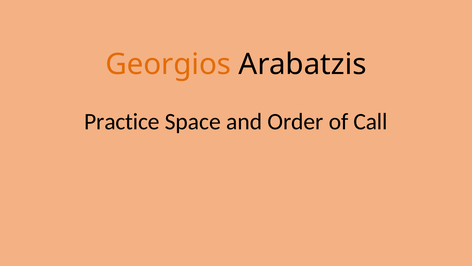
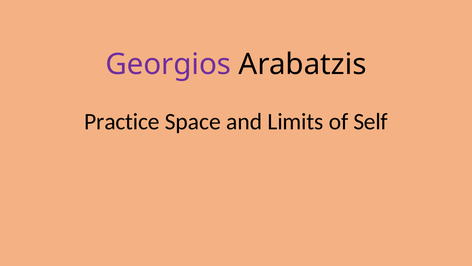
Georgios colour: orange -> purple (168, 64)
Order: Order -> Limits (296, 121)
Call: Call -> Self (371, 121)
